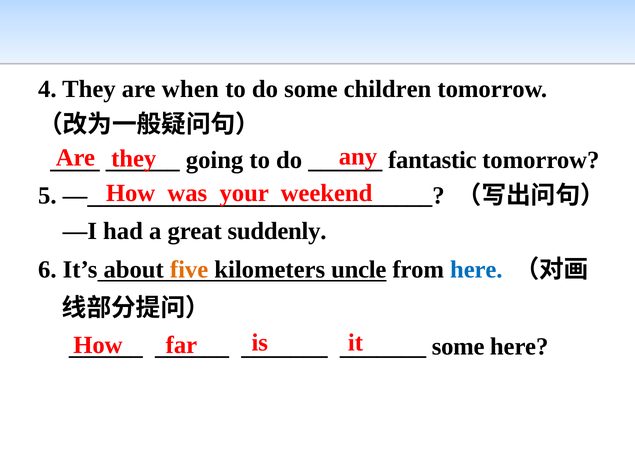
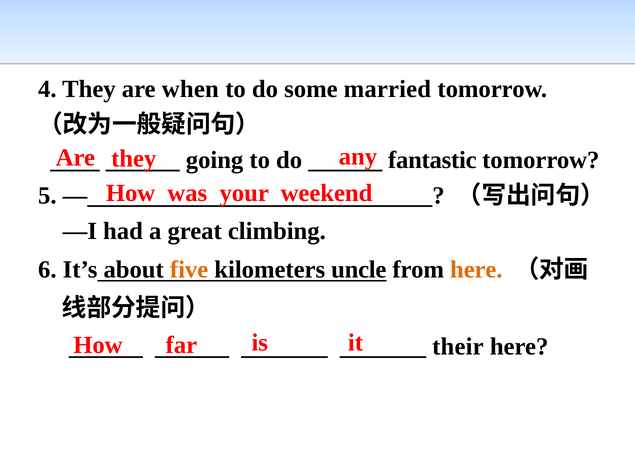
children: children -> married (387, 89)
suddenly: suddenly -> climbing (277, 231)
here colour: blue -> orange (476, 270)
some: some -> their (458, 347)
